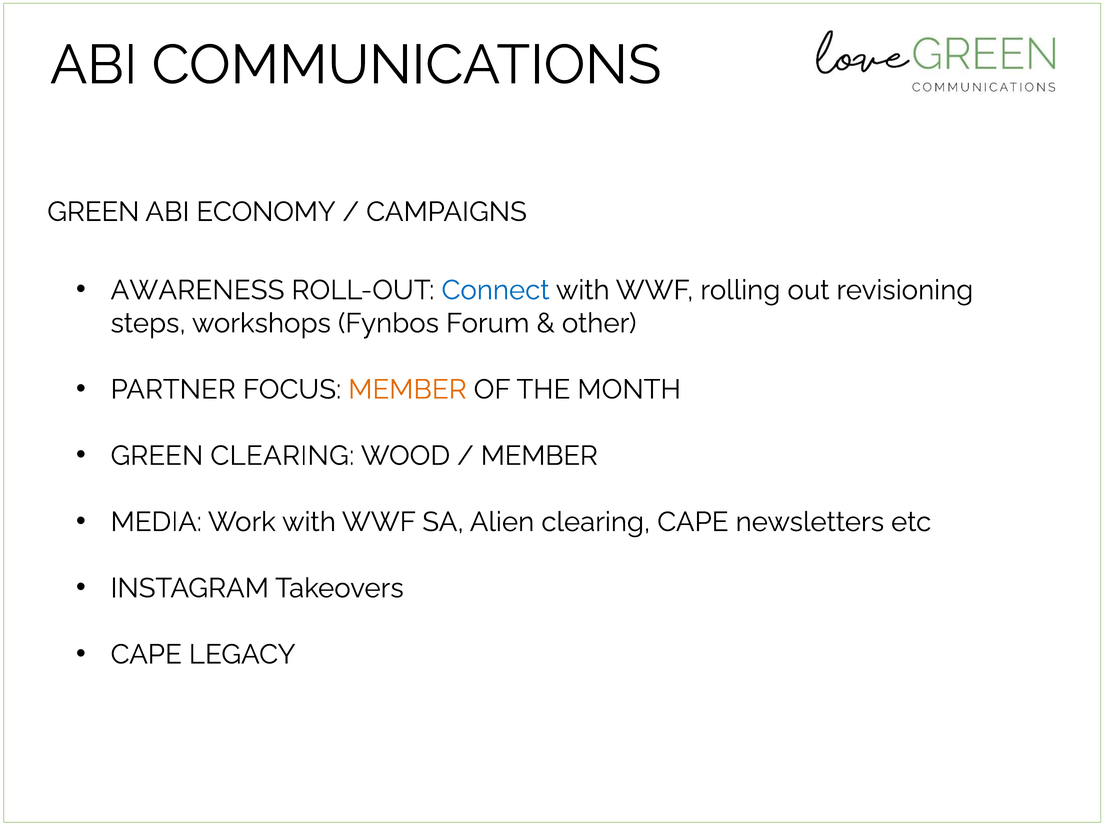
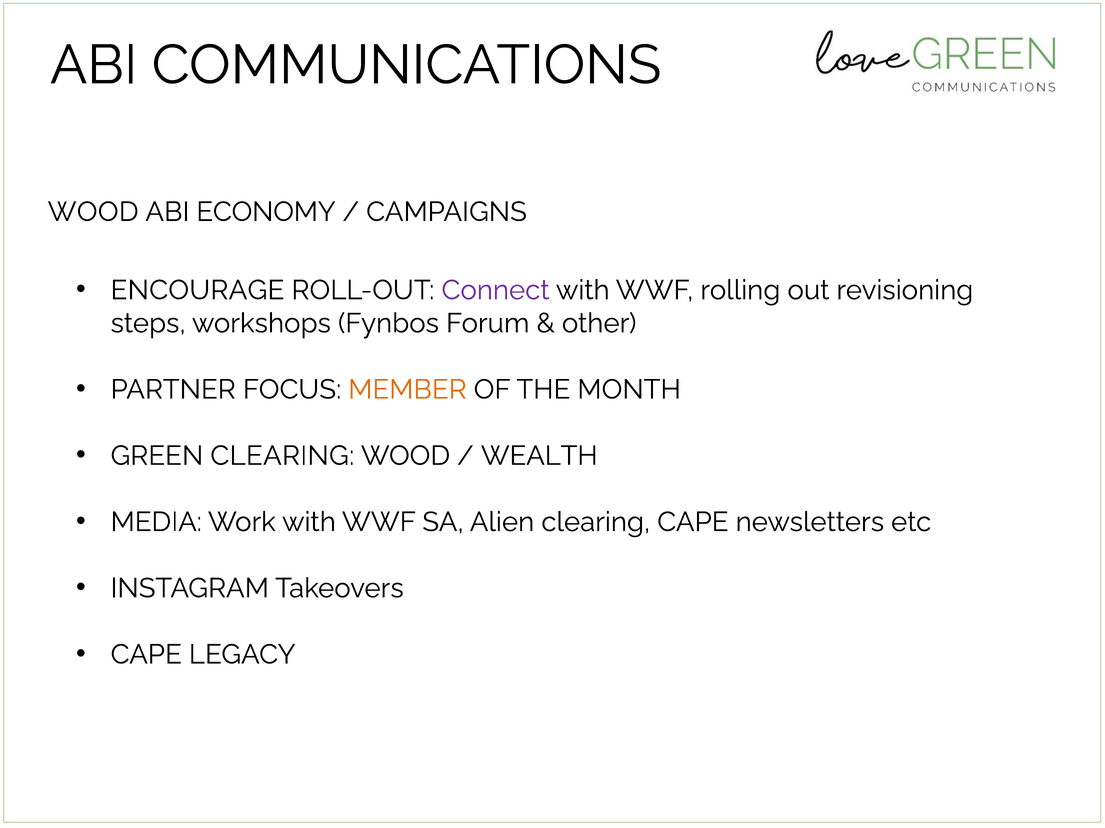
GREEN: GREEN -> WOOD (93, 212)
AWARENESS: AWARENESS -> ENCOURAGE (197, 290)
Connect colour: blue -> purple (496, 290)
MEMBER: MEMBER -> WEALTH (539, 456)
